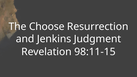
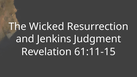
Choose: Choose -> Wicked (47, 27)
98:11-15: 98:11-15 -> 61:11-15 (95, 52)
